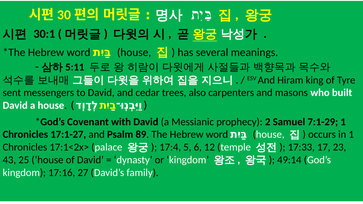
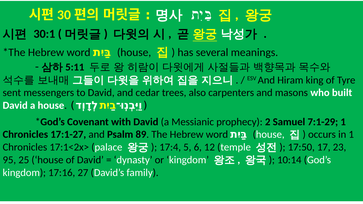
17:33: 17:33 -> 17:50 (301, 147)
43: 43 -> 95 (9, 160)
49:14: 49:14 -> 10:14 (289, 160)
